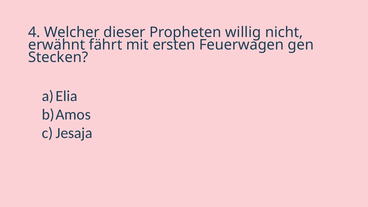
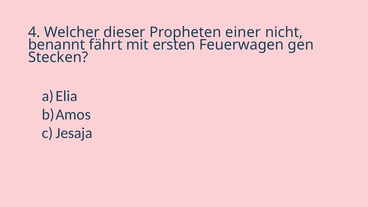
willig: willig -> einer (243, 32)
erwähnt: erwähnt -> benannt (57, 45)
